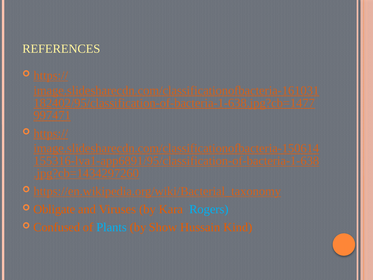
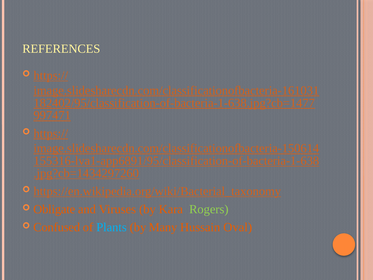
Rogers colour: light blue -> light green (209, 209)
Show: Show -> Many (163, 227)
Kind: Kind -> Oval (238, 227)
